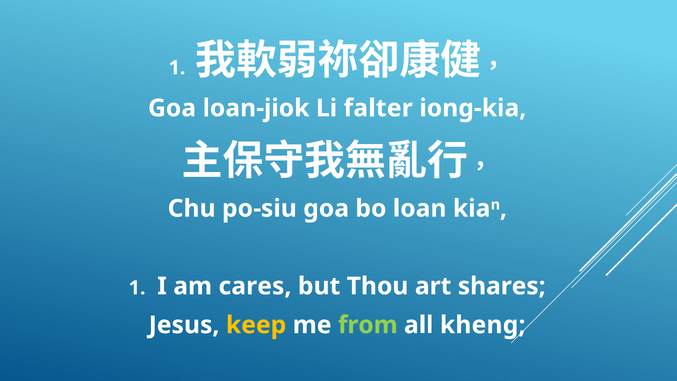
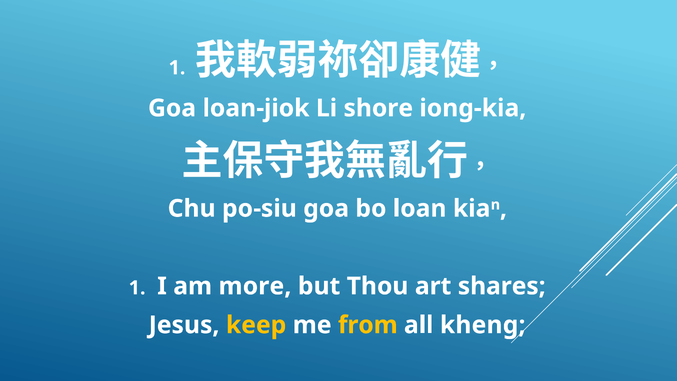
falter: falter -> shore (378, 108)
cares: cares -> more (255, 286)
from colour: light green -> yellow (368, 325)
